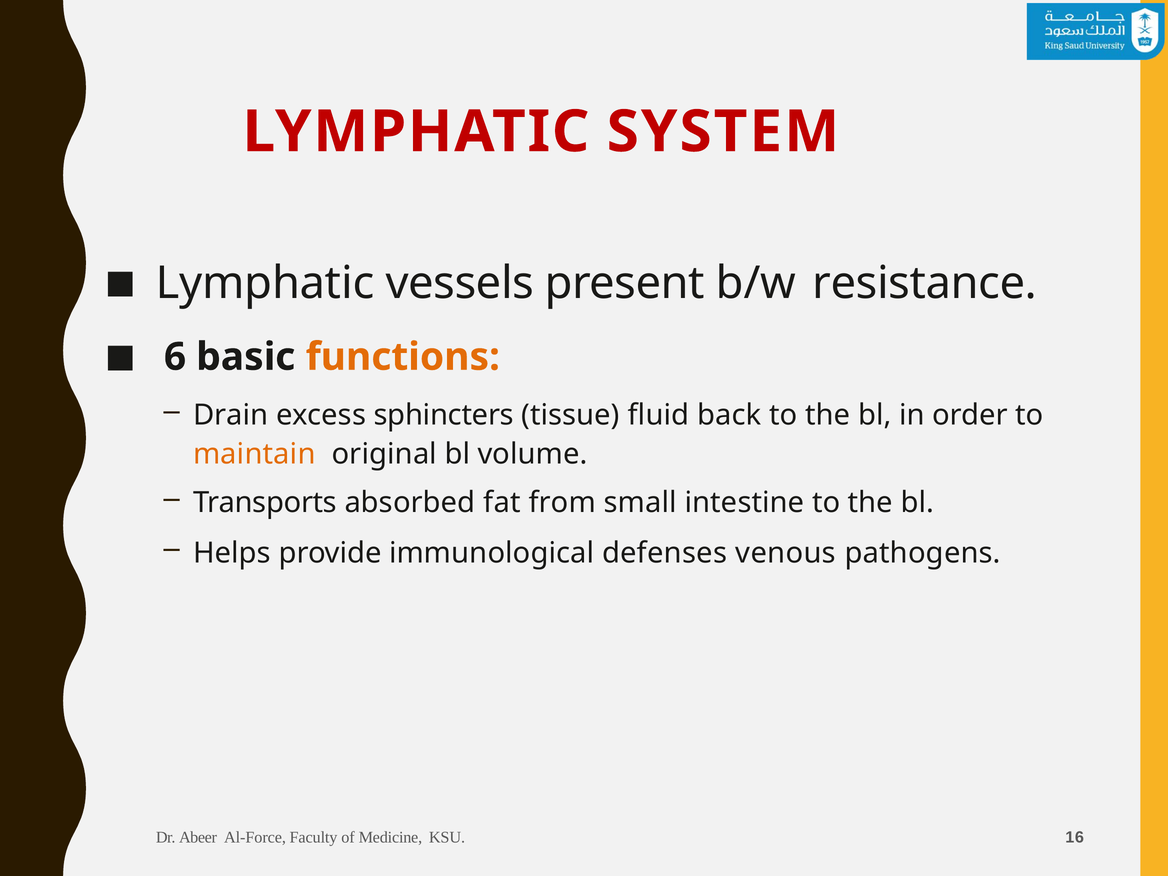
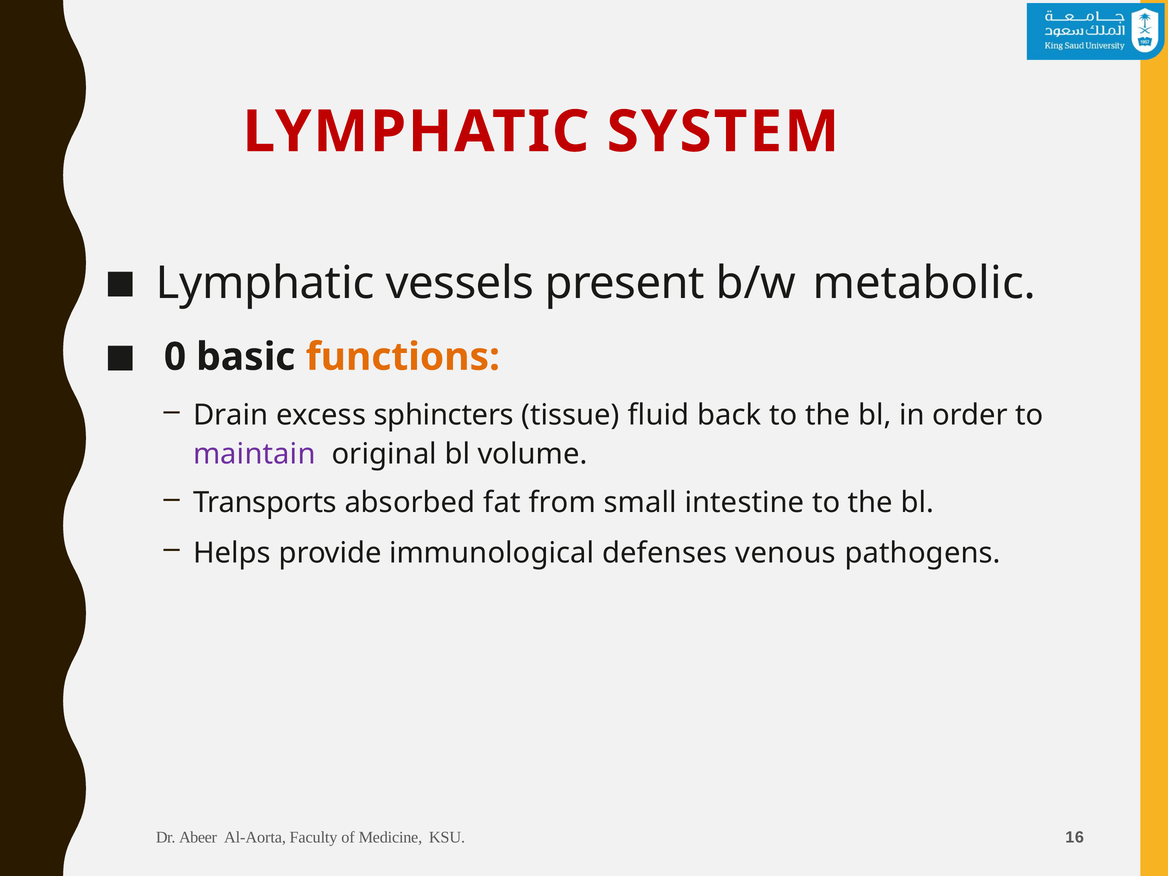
resistance: resistance -> metabolic (924, 283)
6: 6 -> 0 (175, 357)
maintain colour: orange -> purple (254, 454)
Al-Force: Al-Force -> Al-Aorta (255, 838)
